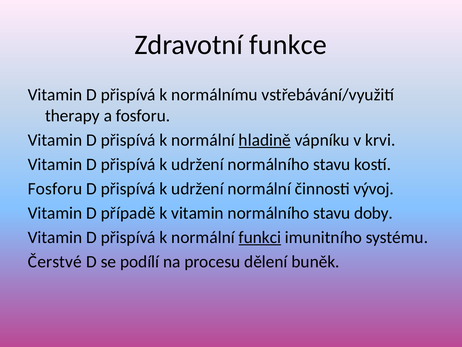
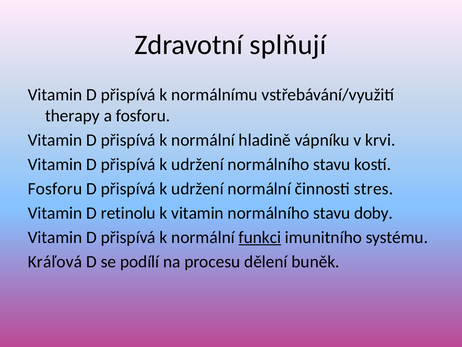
funkce: funkce -> splňují (288, 45)
hladině underline: present -> none (265, 140)
vývoj: vývoj -> stres (374, 188)
případě: případě -> retinolu (128, 213)
Čerstvé: Čerstvé -> Kráľová (55, 261)
